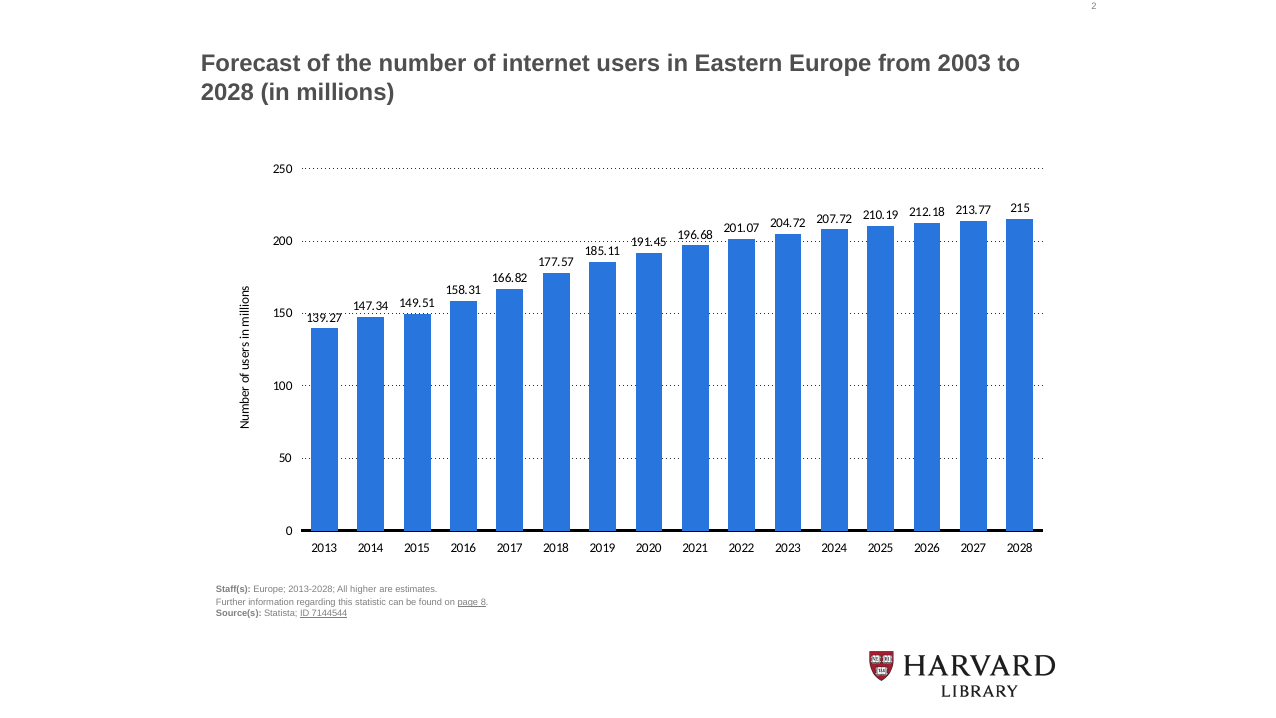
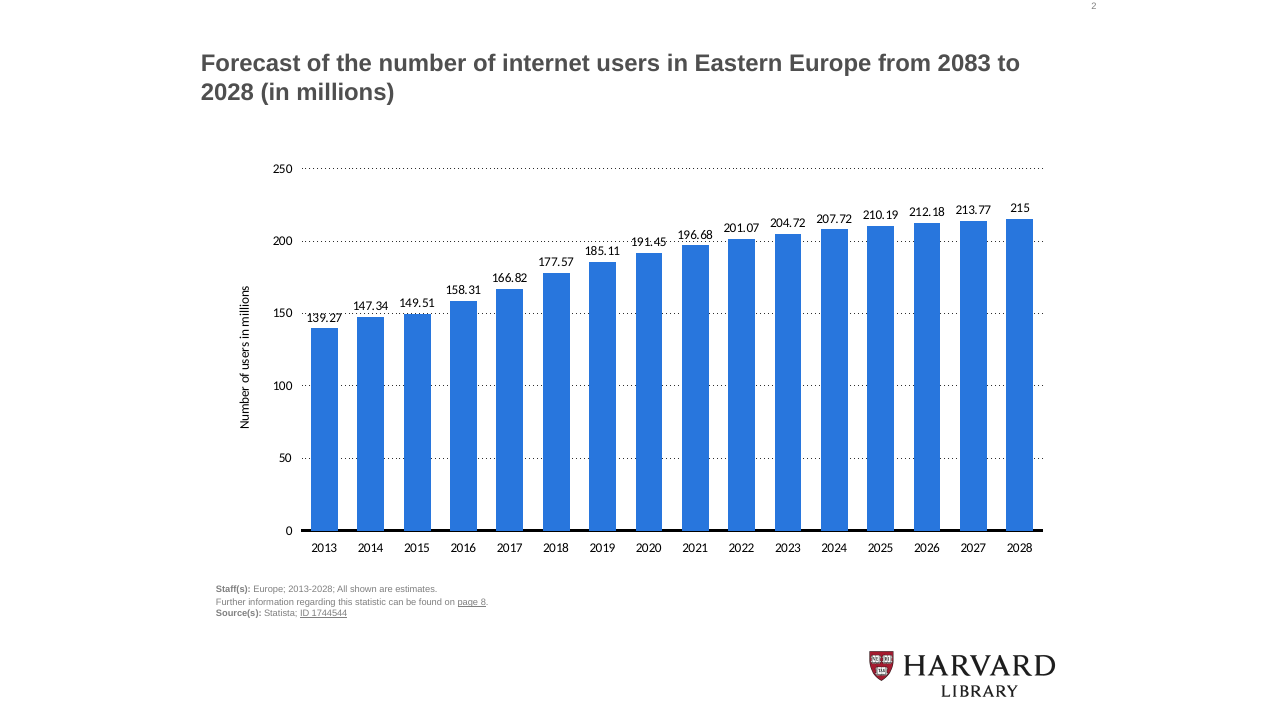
2003: 2003 -> 2083 (964, 64)
higher: higher -> shown (363, 589)
7144544: 7144544 -> 1744544 (330, 613)
